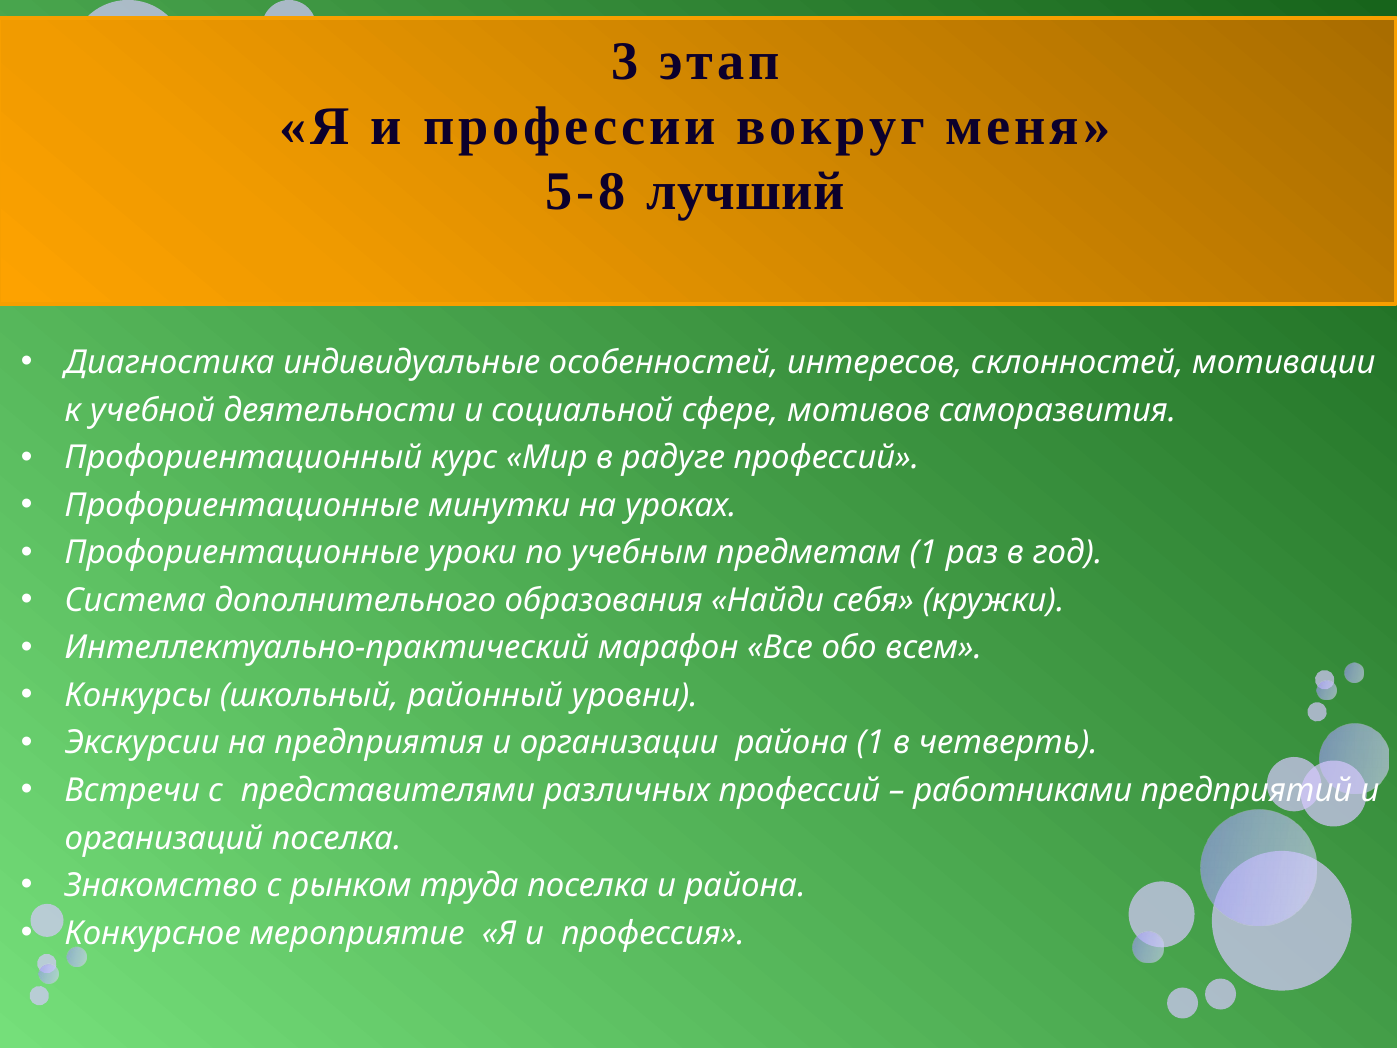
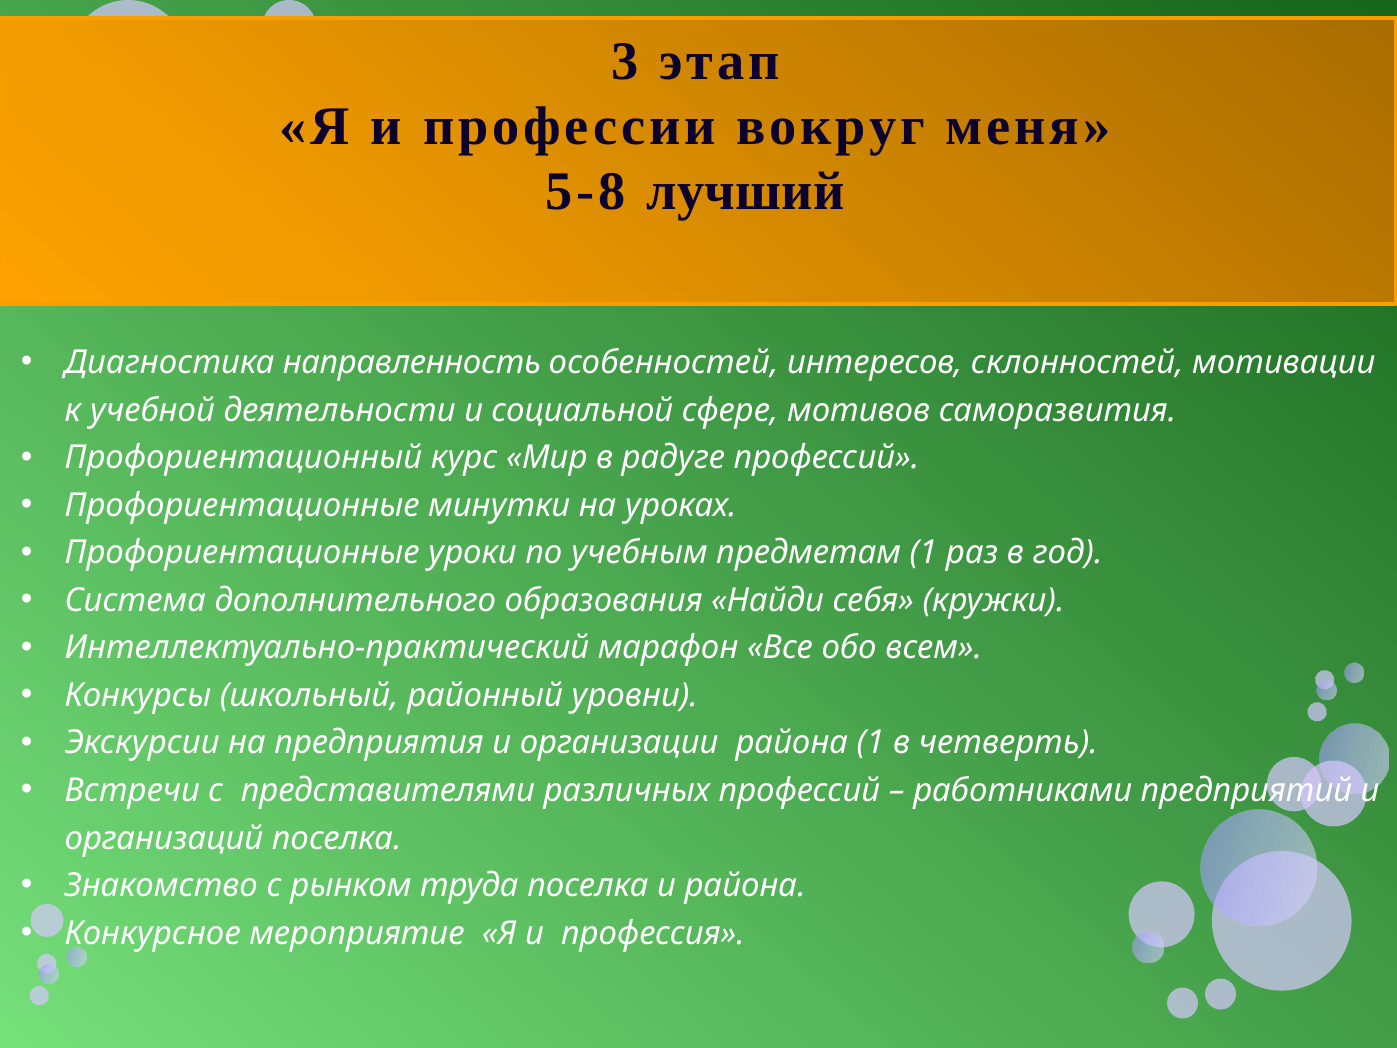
индивидуальные: индивидуальные -> направленность (412, 363)
